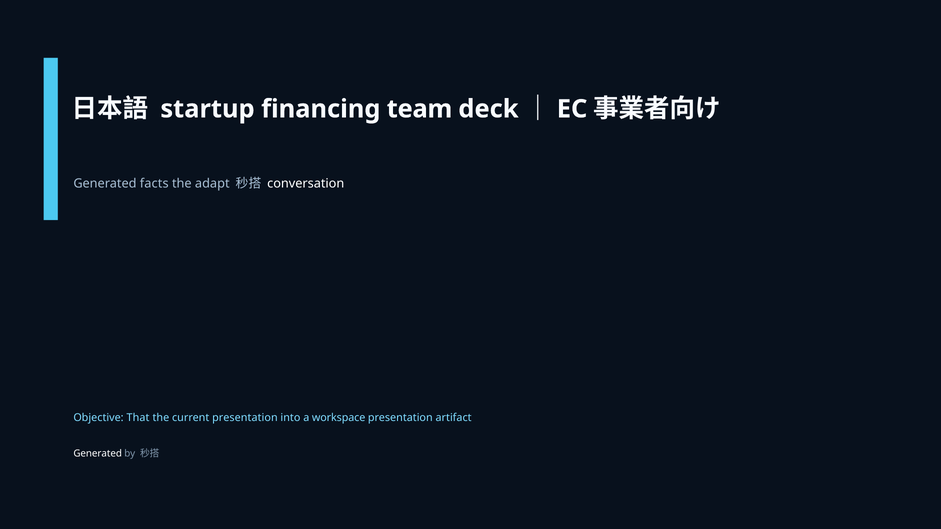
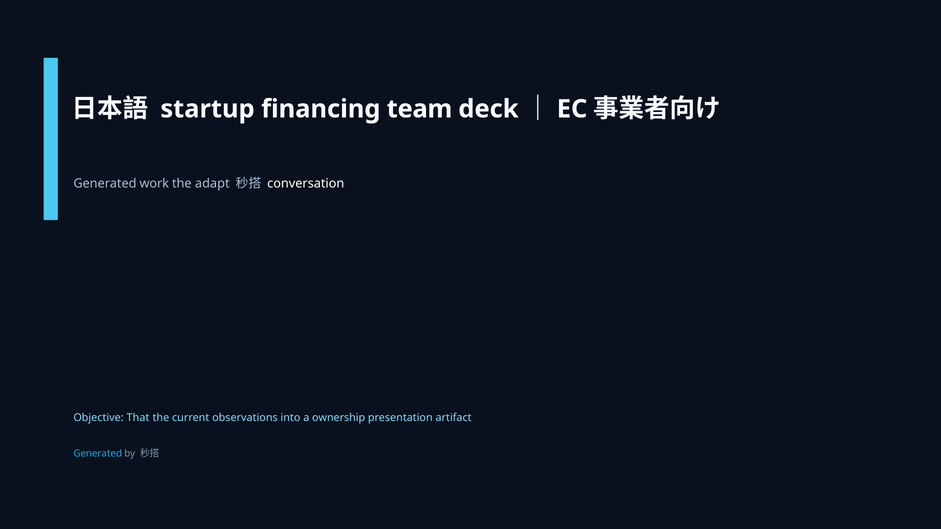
facts: facts -> work (154, 184)
current presentation: presentation -> observations (245, 418)
workspace: workspace -> ownership (339, 418)
Generated colour: white -> light blue (98, 454)
